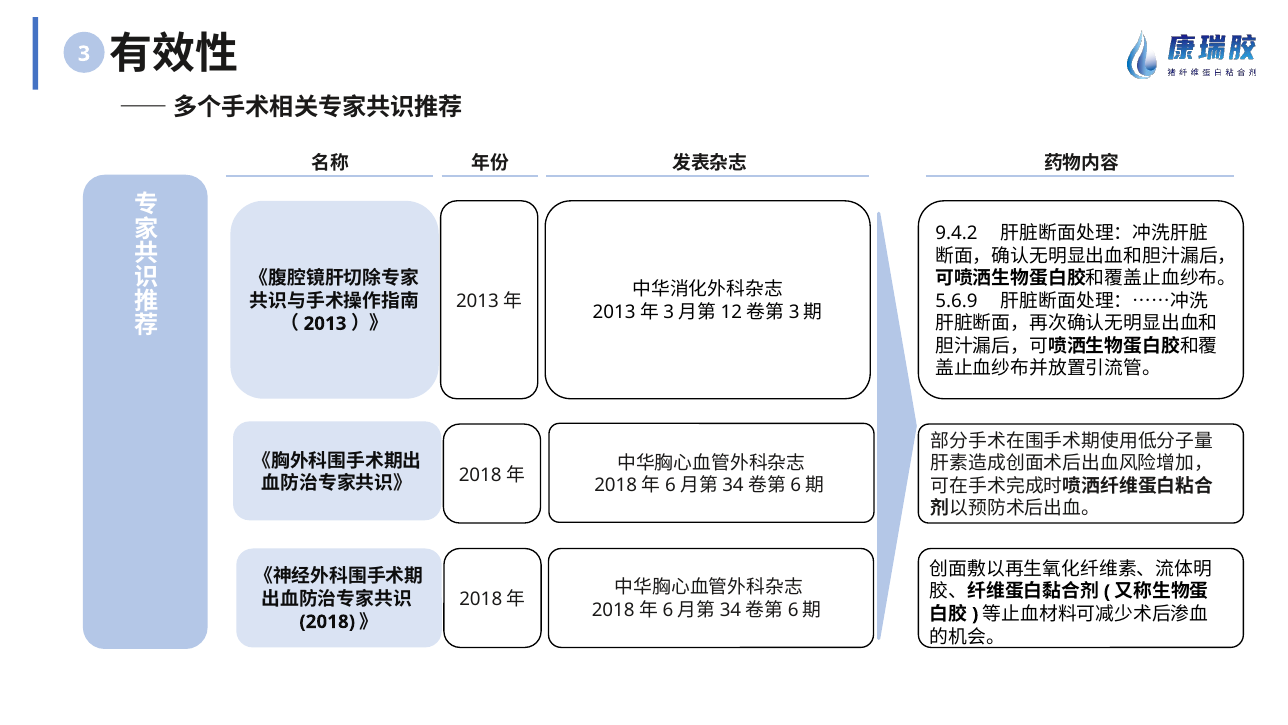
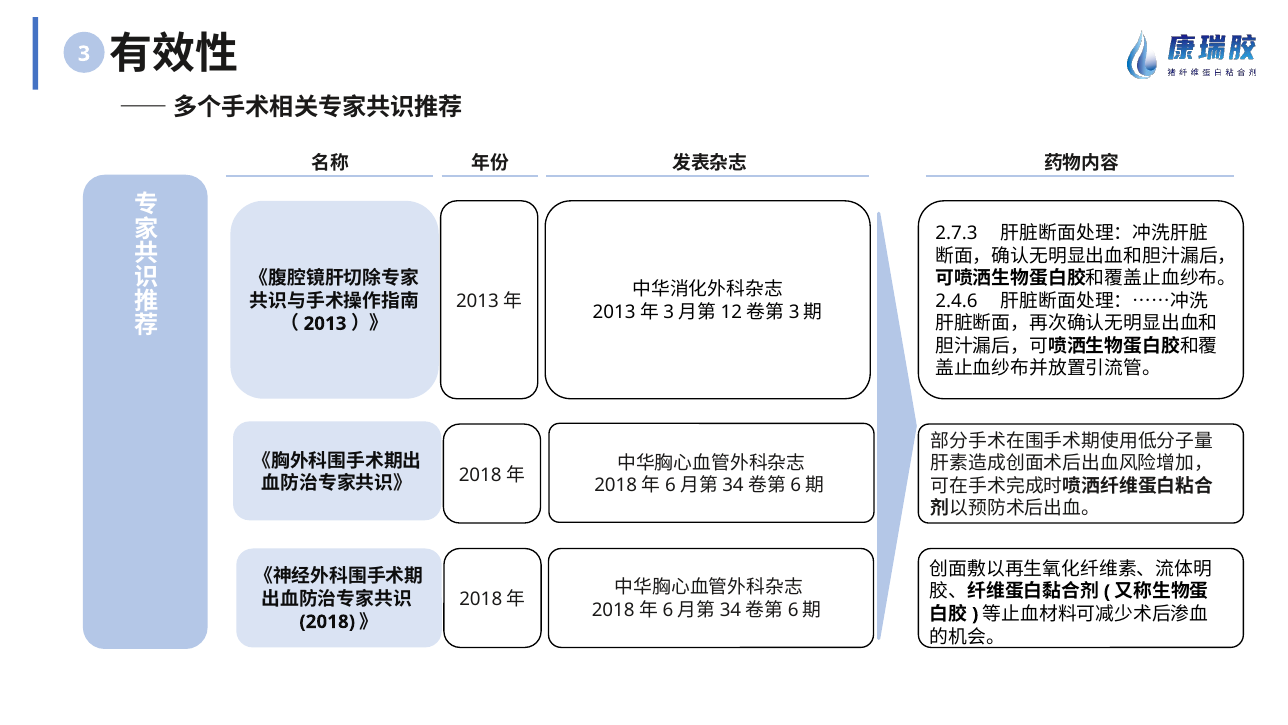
9.4.2: 9.4.2 -> 2.7.3 (956, 233)
5.6.9: 5.6.9 -> 2.4.6 (956, 301)
